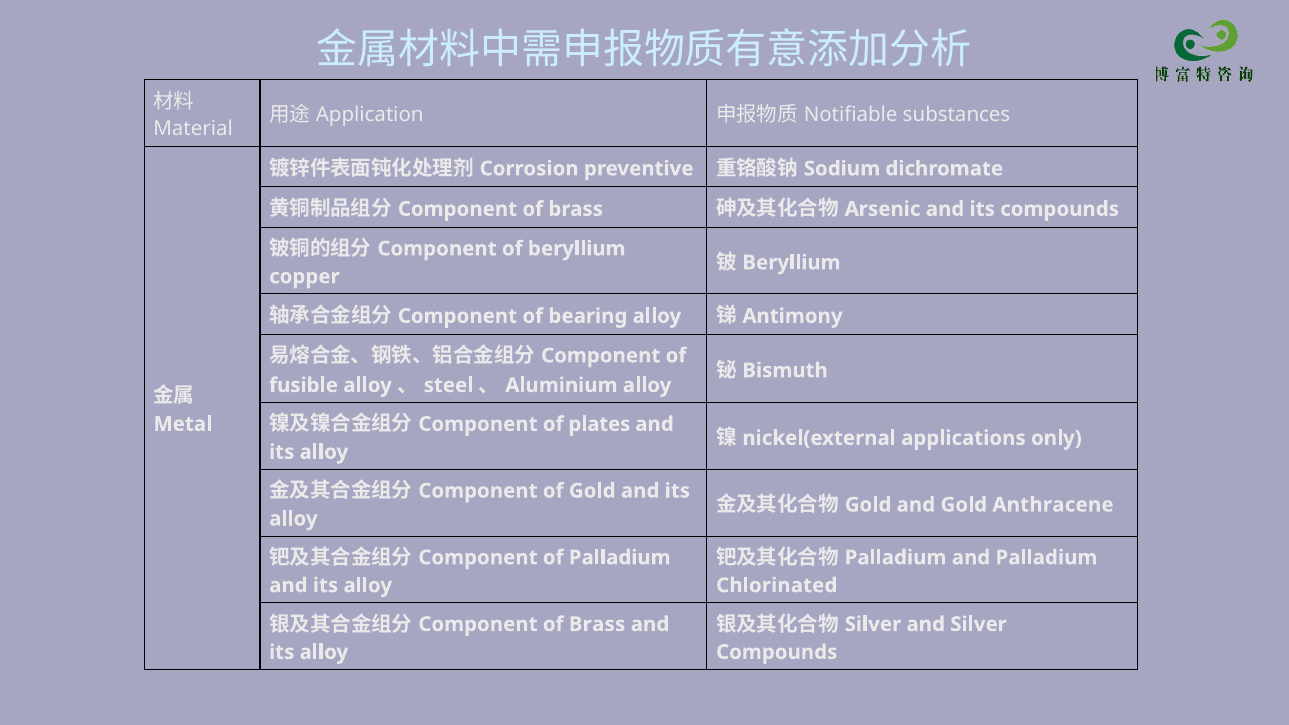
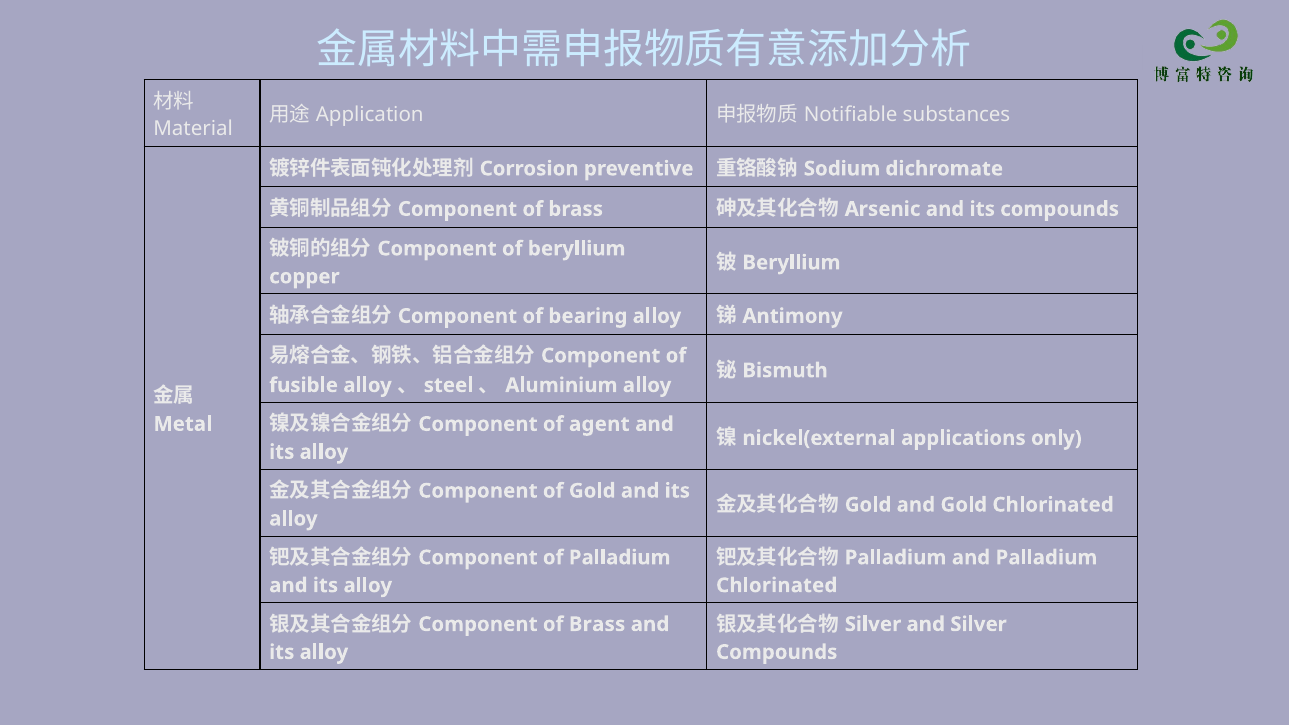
plates: plates -> agent (599, 424)
Gold Anthracene: Anthracene -> Chlorinated (1053, 505)
